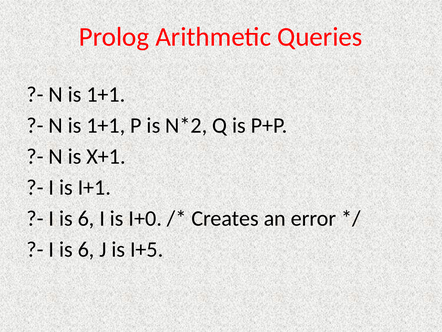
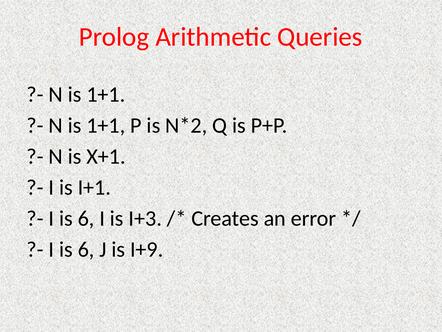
I+0: I+0 -> I+3 (145, 218)
I+5: I+5 -> I+9 (147, 249)
